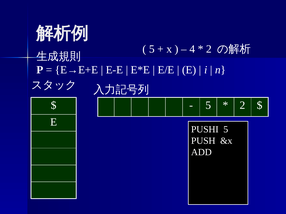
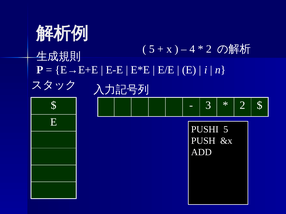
5: 5 -> 3 (208, 105)
